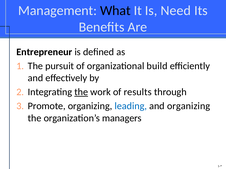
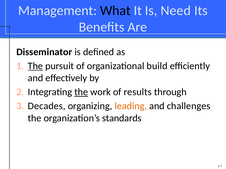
Entrepreneur: Entrepreneur -> Disseminator (44, 52)
The underline: none -> present (35, 66)
Promote: Promote -> Decades (47, 106)
leading colour: blue -> orange (131, 106)
and organizing: organizing -> challenges (189, 106)
managers: managers -> standards (122, 118)
